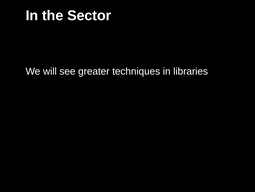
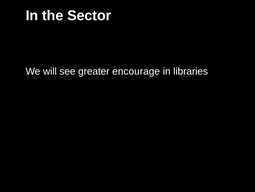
techniques: techniques -> encourage (136, 71)
